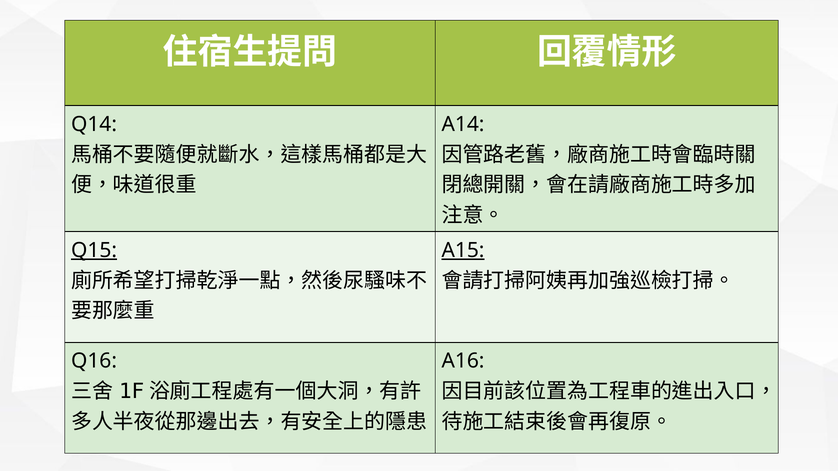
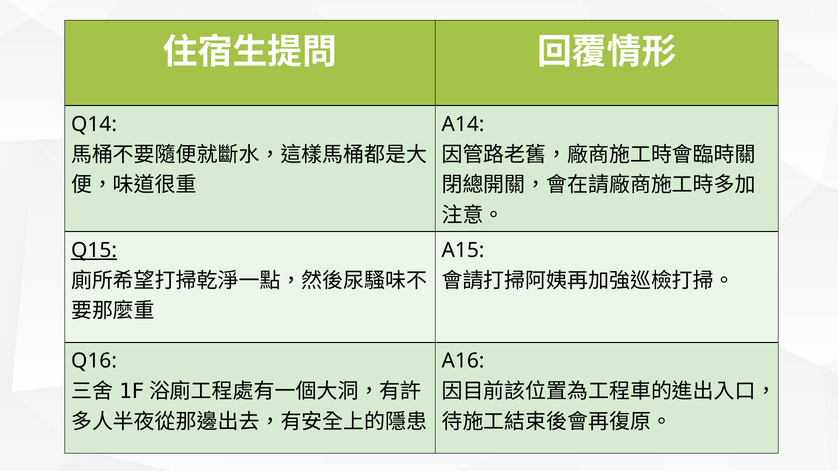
A15 underline: present -> none (463, 250)
